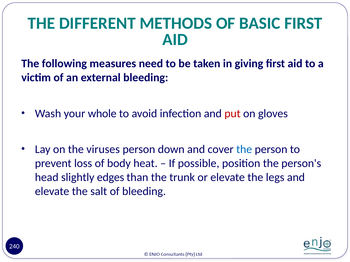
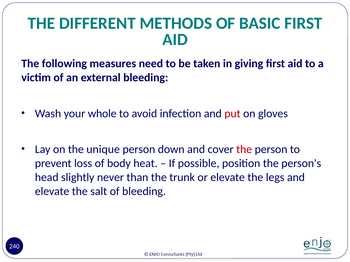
viruses: viruses -> unique (103, 150)
the colour: blue -> red (244, 150)
edges: edges -> never (111, 178)
